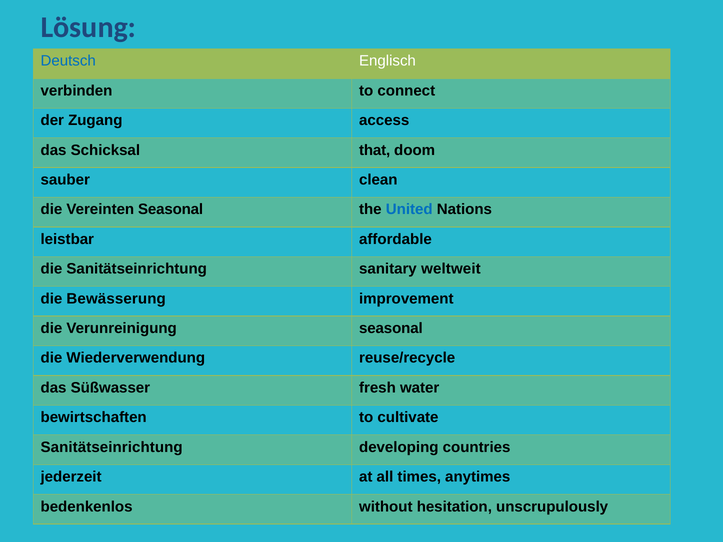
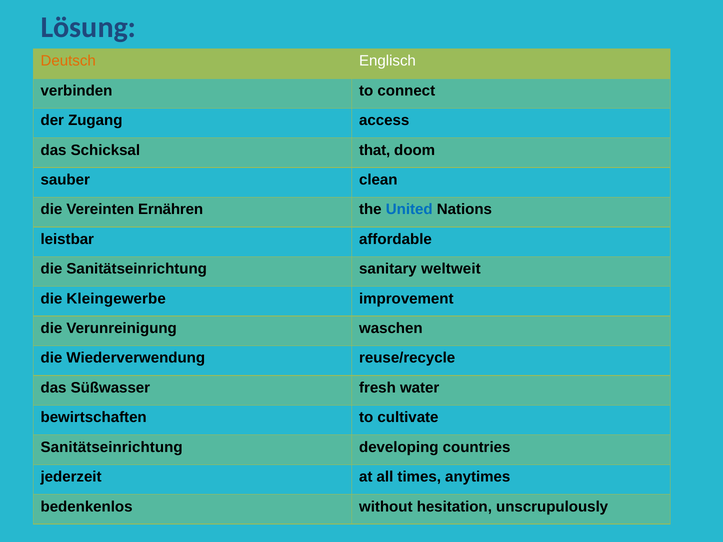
Deutsch colour: blue -> orange (68, 61)
Vereinten Seasonal: Seasonal -> Ernähren (171, 210)
Bewässerung: Bewässerung -> Kleingewerbe (116, 299)
Verunreinigung seasonal: seasonal -> waschen (391, 328)
